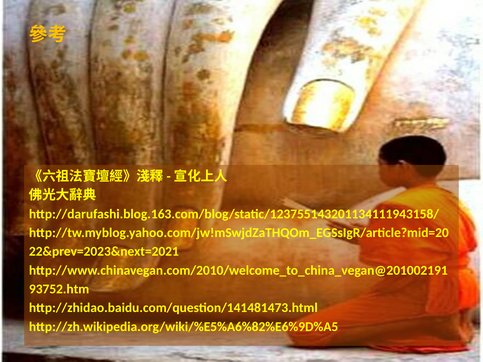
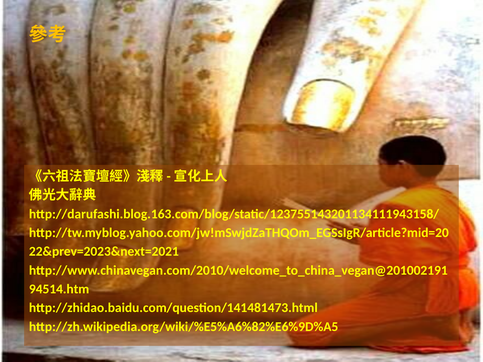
93752.htm: 93752.htm -> 94514.htm (59, 289)
